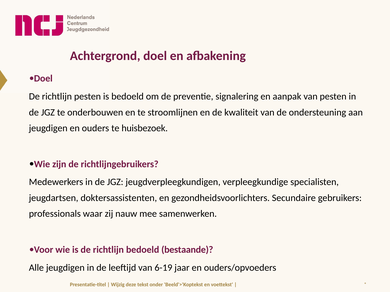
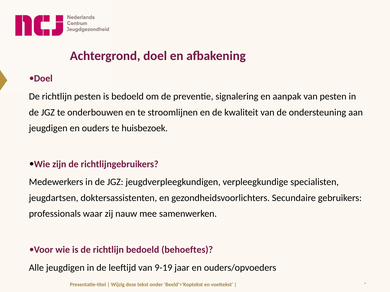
bestaande: bestaande -> behoeftes (187, 250)
6-19: 6-19 -> 9-19 (163, 268)
